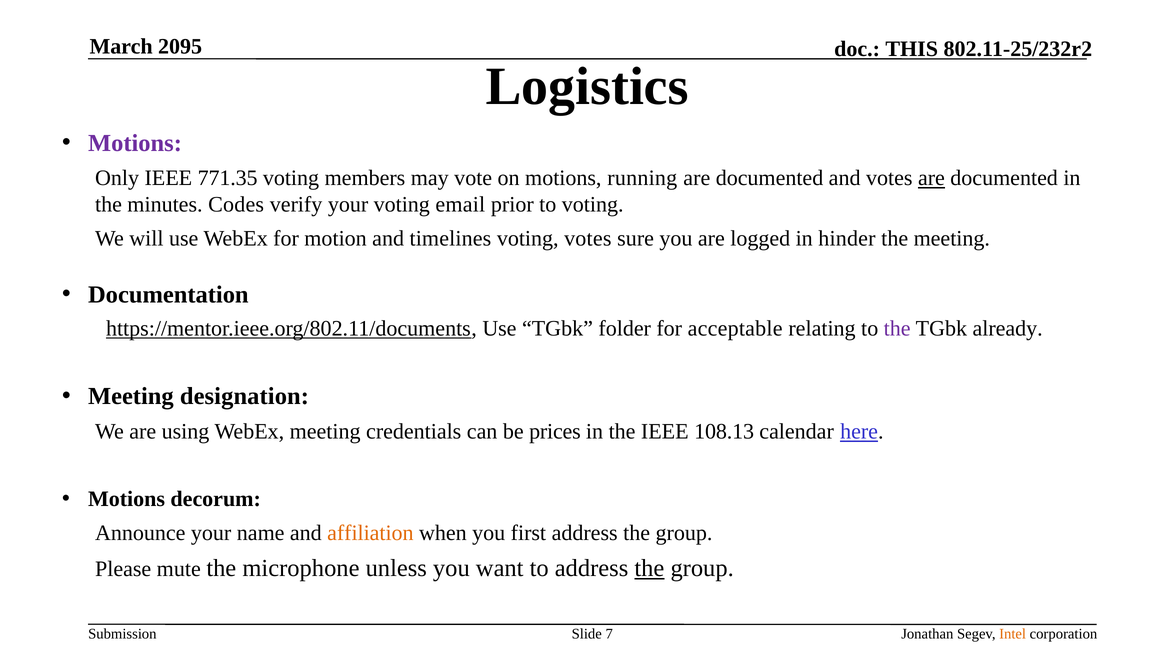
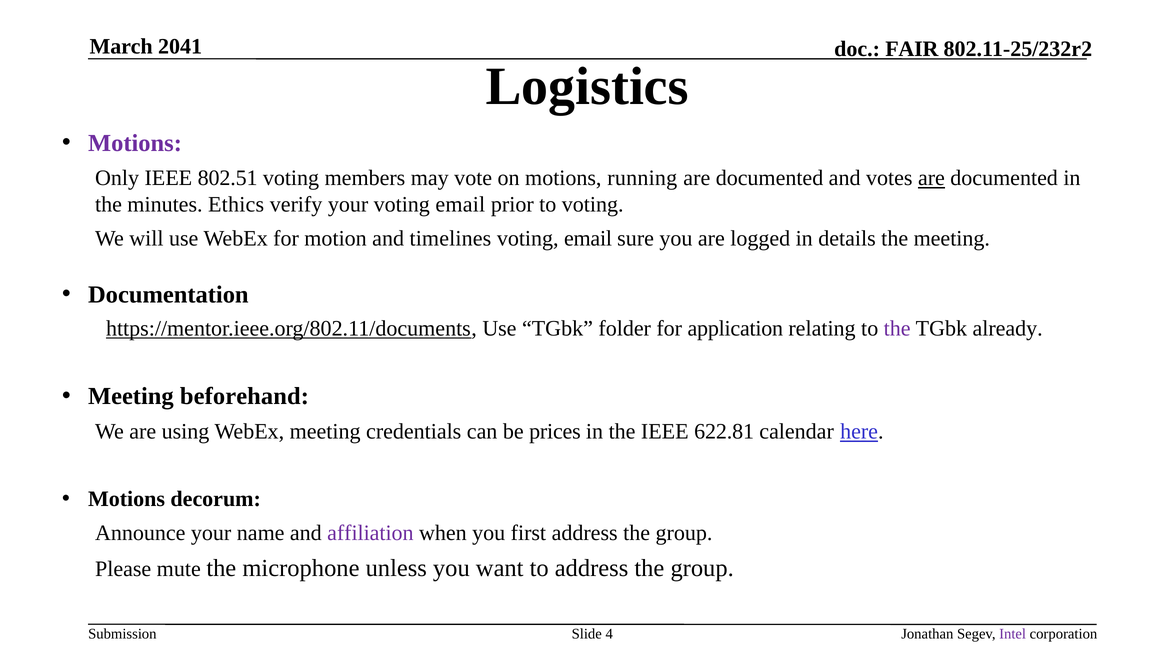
2095: 2095 -> 2041 (180, 47)
THIS: THIS -> FAIR (912, 49)
771.35: 771.35 -> 802.51 (228, 178)
Codes: Codes -> Ethics (236, 205)
votes: votes -> email (588, 238)
hinder: hinder -> details (847, 238)
acceptable: acceptable -> application (735, 328)
designation: designation -> beforehand (244, 396)
108.13: 108.13 -> 622.81 (724, 431)
affiliation colour: orange -> purple (370, 533)
the underline: present -> none (649, 568)
7: 7 -> 4 (609, 634)
Intel colour: orange -> purple (1013, 634)
